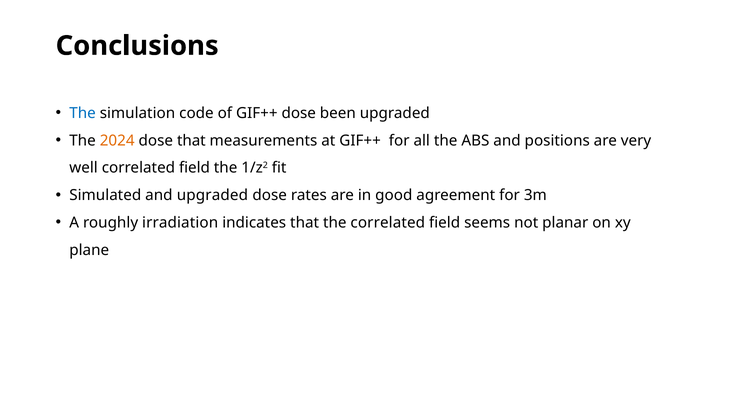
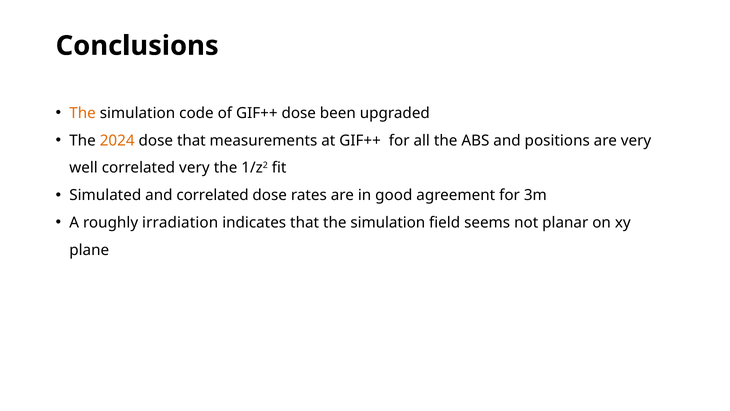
The colour: blue -> orange (83, 113)
well correlated field: field -> very (194, 168)
and upgraded: upgraded -> correlated (213, 195)
that the correlated: correlated -> simulation (388, 223)
